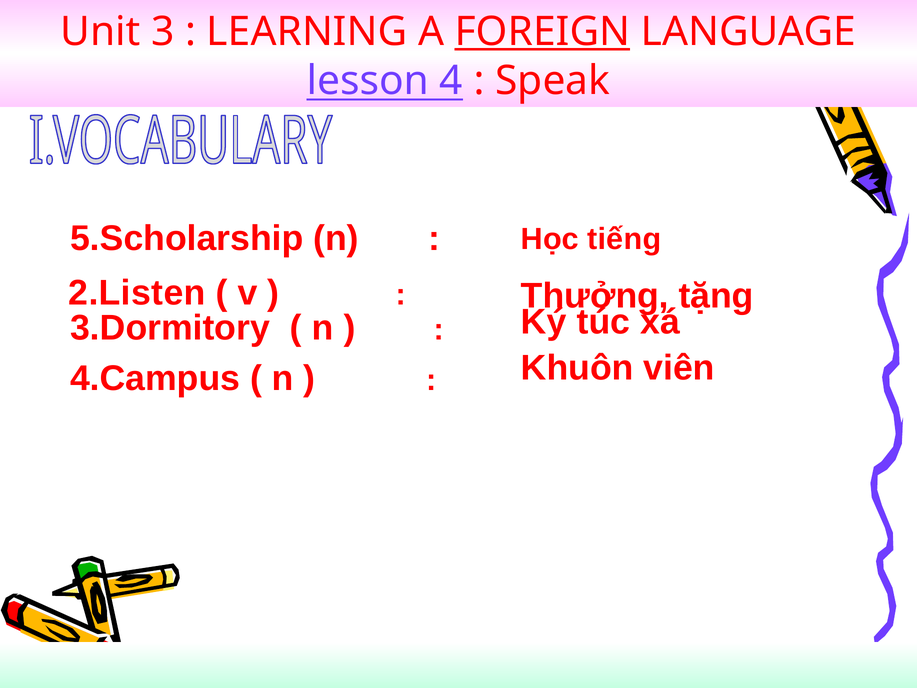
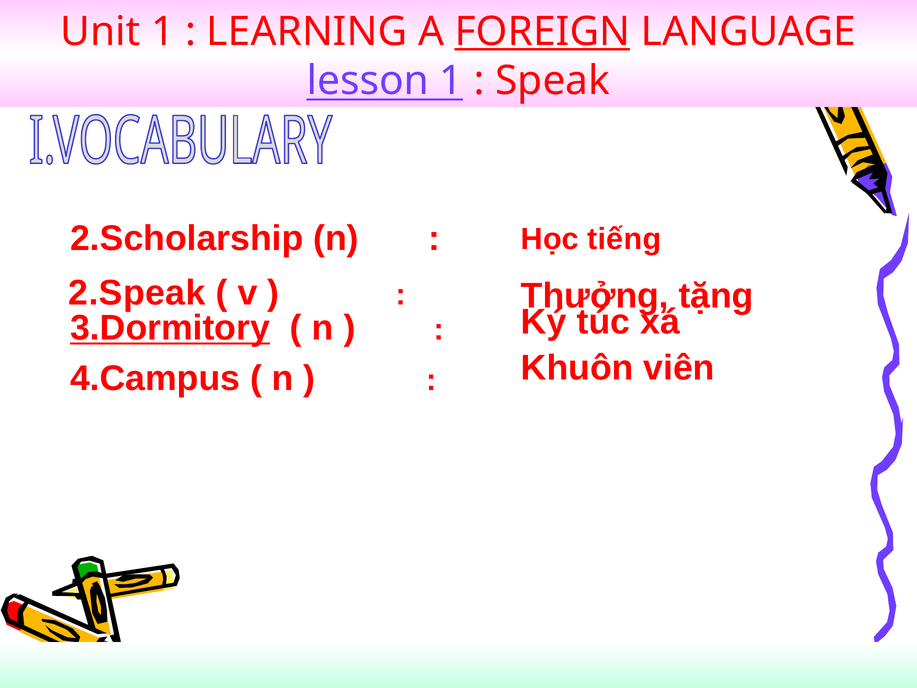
Unit 3: 3 -> 1 (163, 32)
lesson 4: 4 -> 1 (451, 81)
5.Scholarship: 5.Scholarship -> 2.Scholarship (187, 239)
2.Listen: 2.Listen -> 2.Speak (137, 293)
3.Dormitory underline: none -> present (170, 328)
